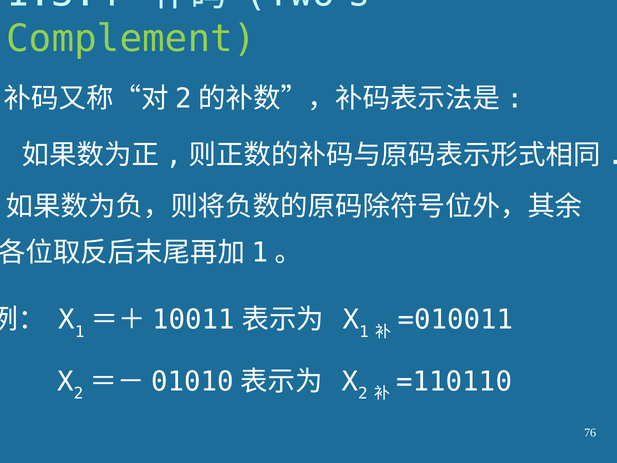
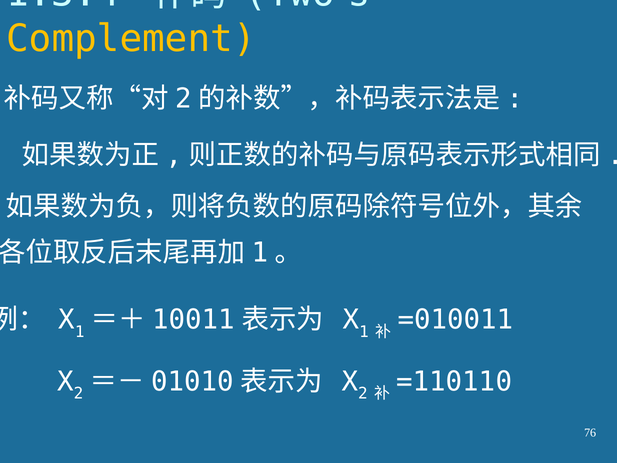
Complement colour: light green -> yellow (131, 39)
